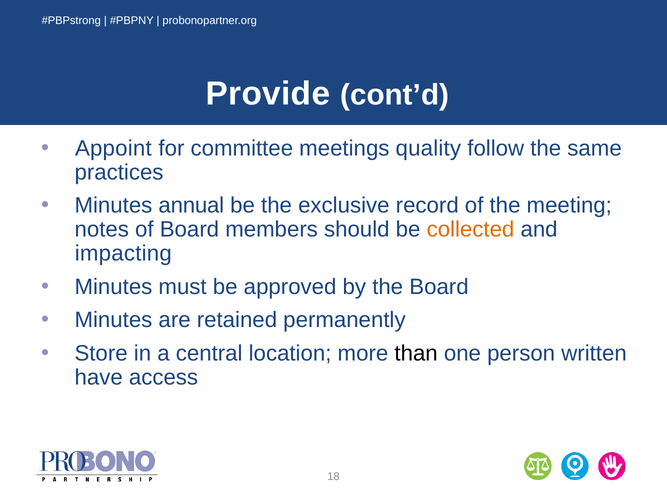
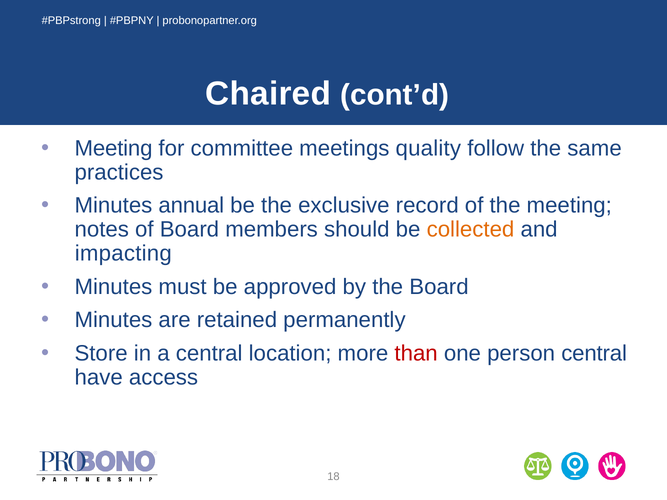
Provide: Provide -> Chaired (268, 94)
Appoint: Appoint -> Meeting (114, 148)
than colour: black -> red (416, 353)
person written: written -> central (594, 353)
